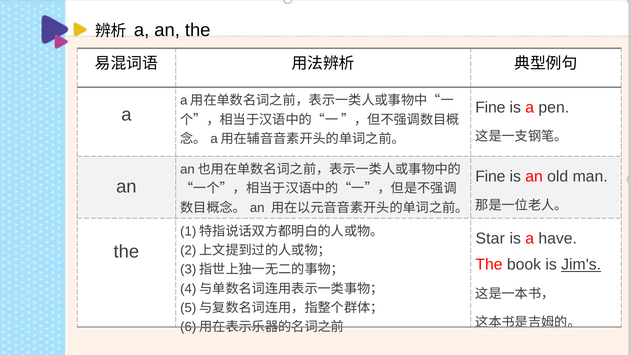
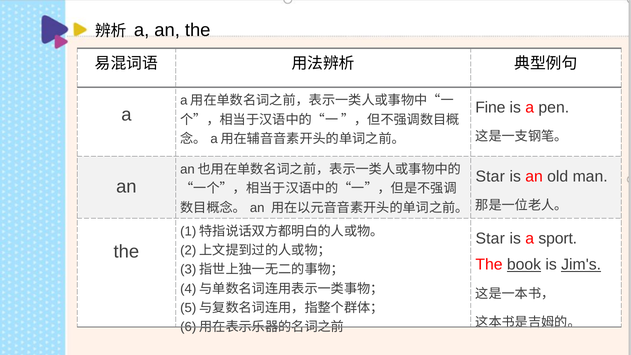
Fine: Fine -> Star (490, 176)
have: have -> sport (558, 238)
book underline: none -> present (524, 265)
